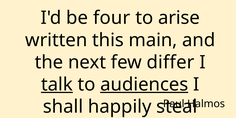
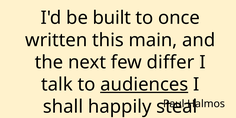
four: four -> built (112, 18)
arise: arise -> once (179, 18)
talk underline: present -> none (57, 84)
